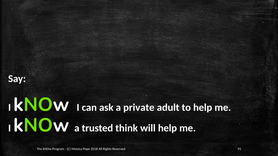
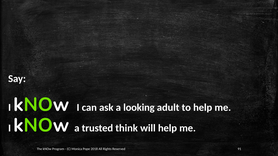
private: private -> looking (139, 108)
